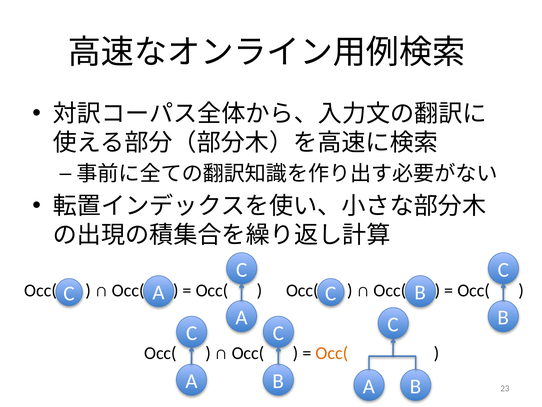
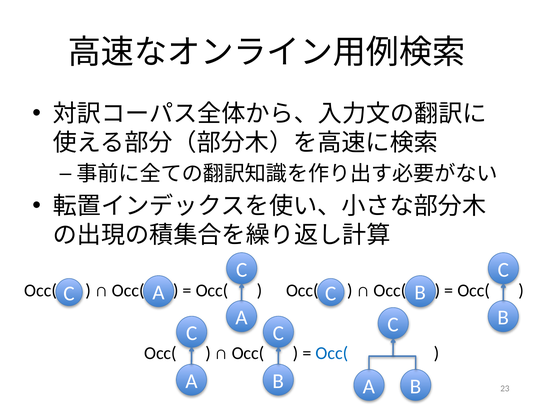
Occ( colour: orange -> blue (332, 353)
